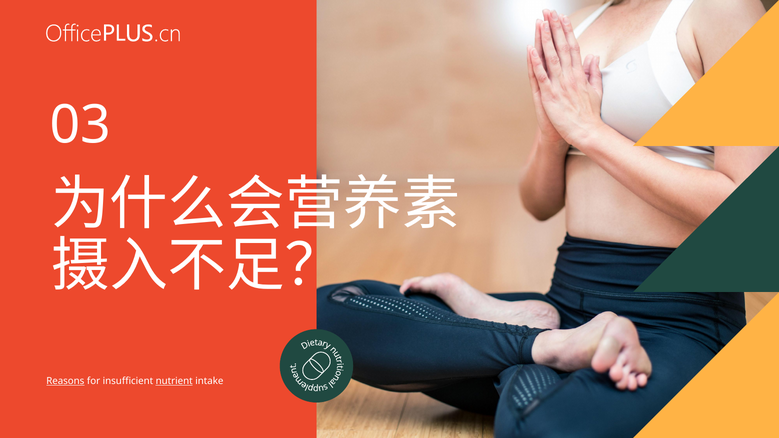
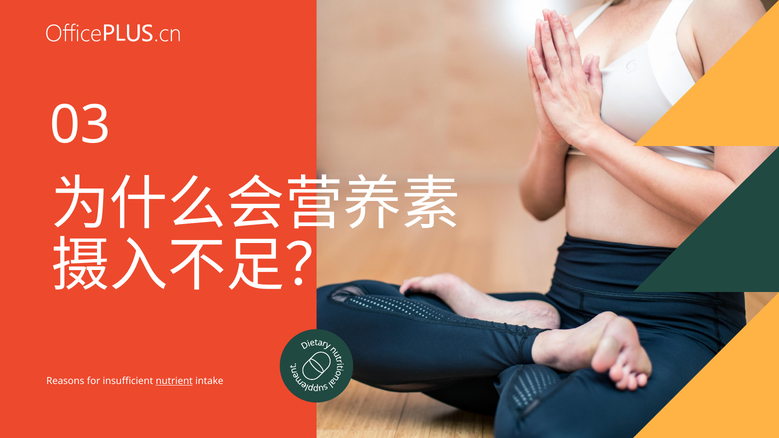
Reasons underline: present -> none (65, 381)
